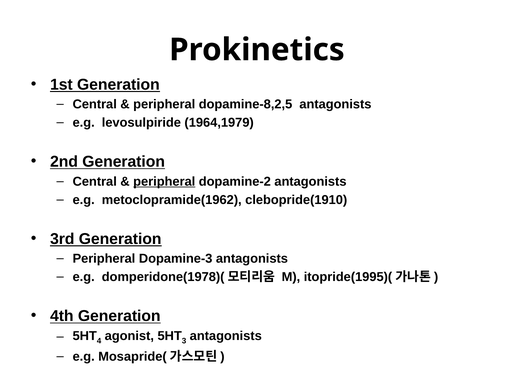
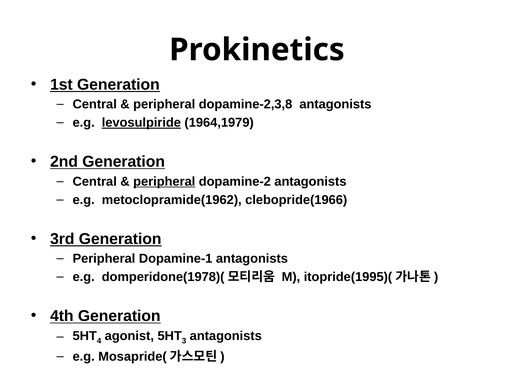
dopamine-8,2,5: dopamine-8,2,5 -> dopamine-2,3,8 (246, 104)
levosulpiride underline: none -> present (141, 122)
clebopride(1910: clebopride(1910 -> clebopride(1966 (296, 200)
Dopamine-3: Dopamine-3 -> Dopamine-1 (176, 258)
